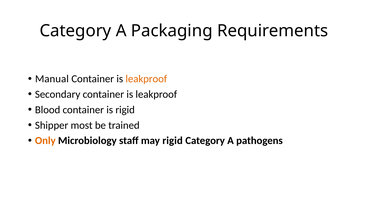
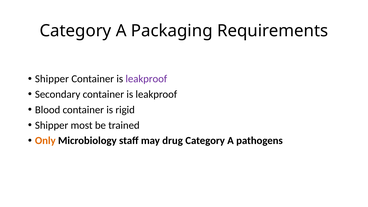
Manual: Manual -> Shipper (52, 79)
leakproof colour: orange -> purple (146, 79)
may rigid: rigid -> drug (173, 141)
